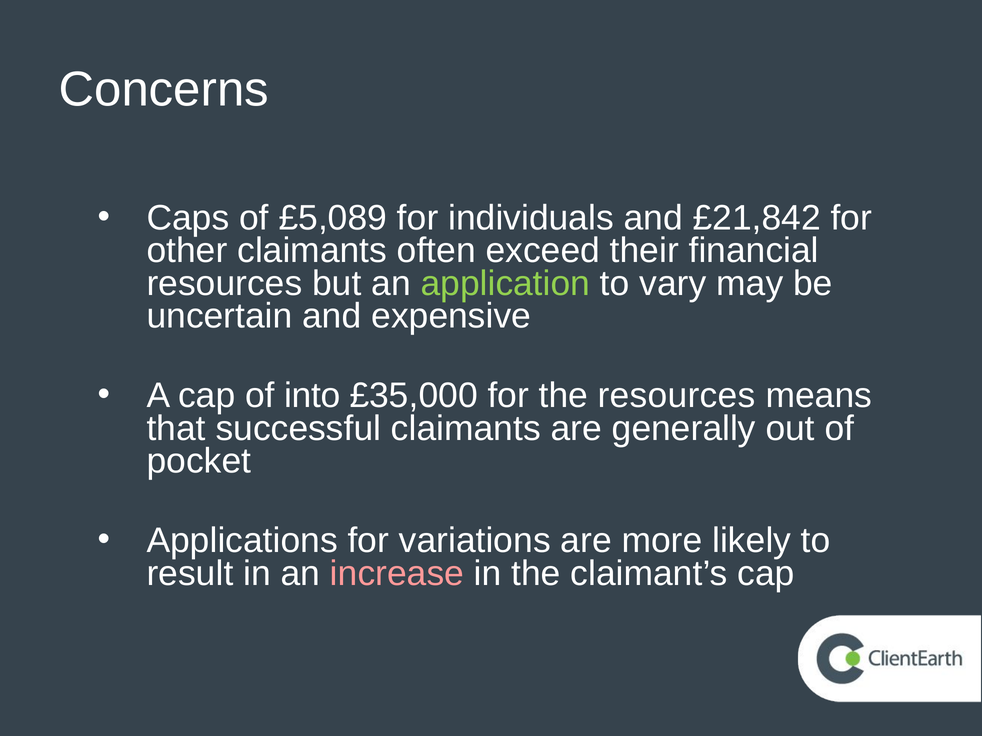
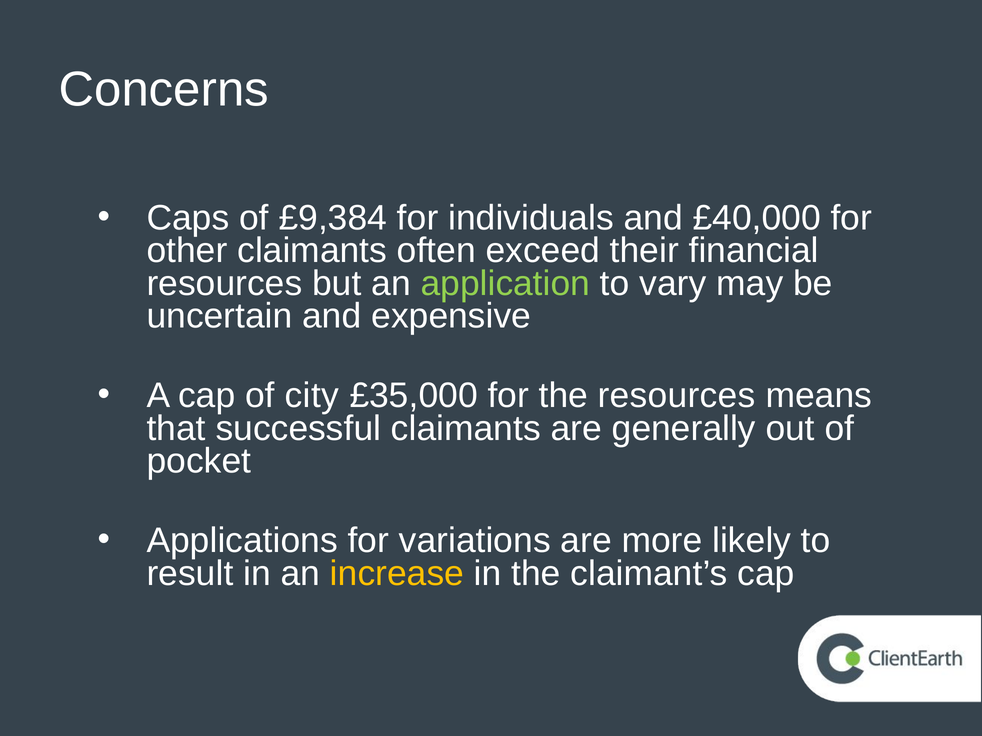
£5,089: £5,089 -> £9,384 (333, 218)
£21,842: £21,842 -> £40,000 (757, 218)
into: into -> city (312, 396)
increase colour: pink -> yellow (397, 574)
